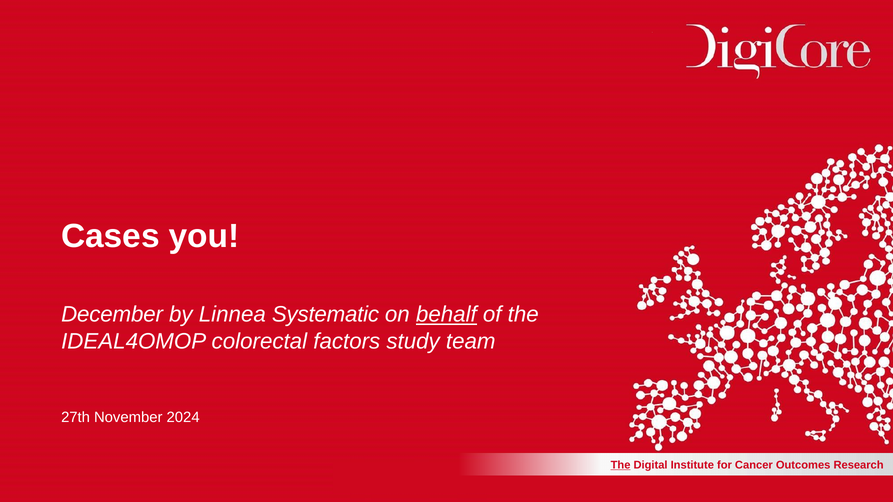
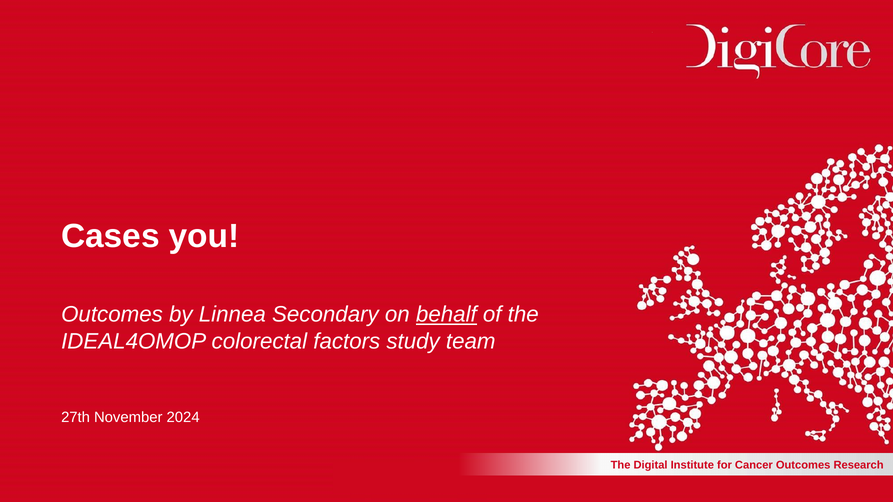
December: December -> Outcomes (112, 315)
Systematic: Systematic -> Secondary (325, 315)
The underline: present -> none (621, 465)
